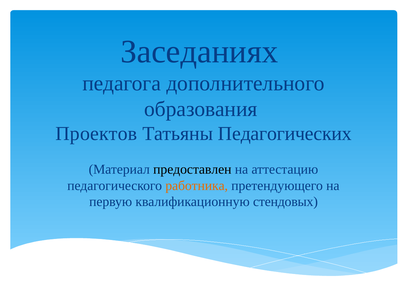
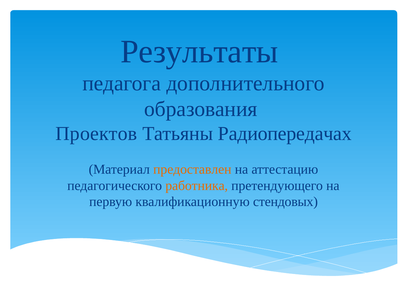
Заседаниях: Заседаниях -> Результаты (199, 52)
Педагогических: Педагогических -> Радиопередачах (285, 134)
предоставлен colour: black -> orange (192, 169)
